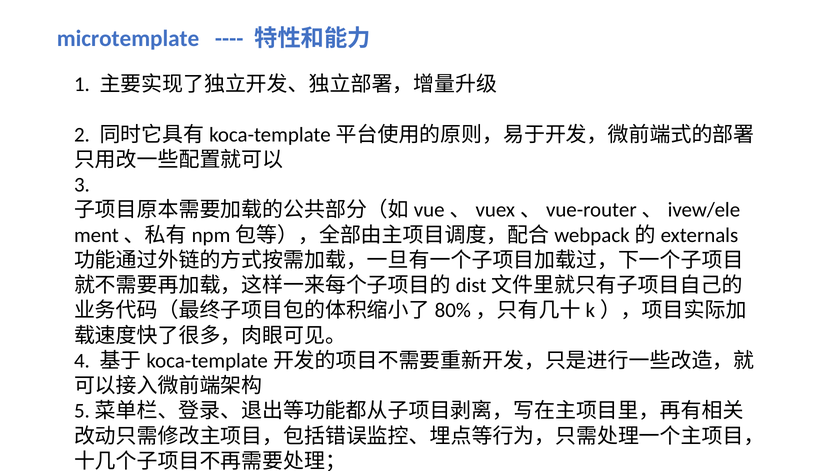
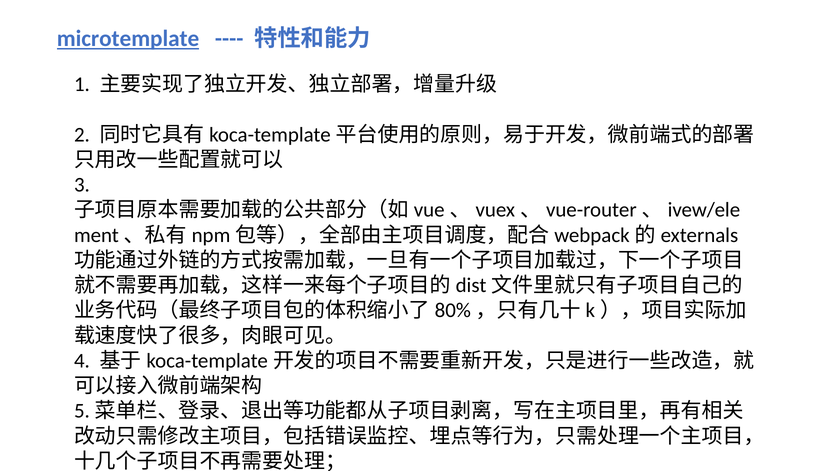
microtemplate underline: none -> present (128, 39)
